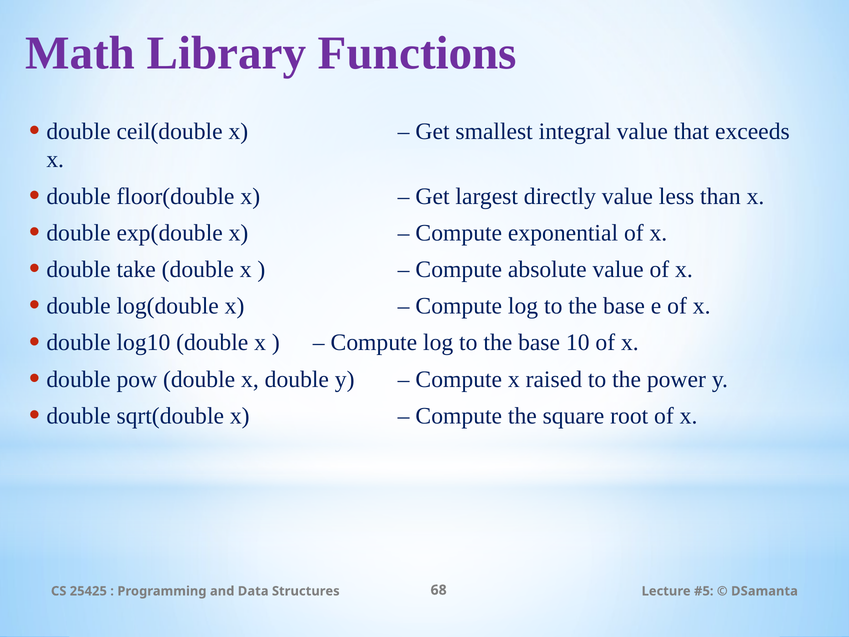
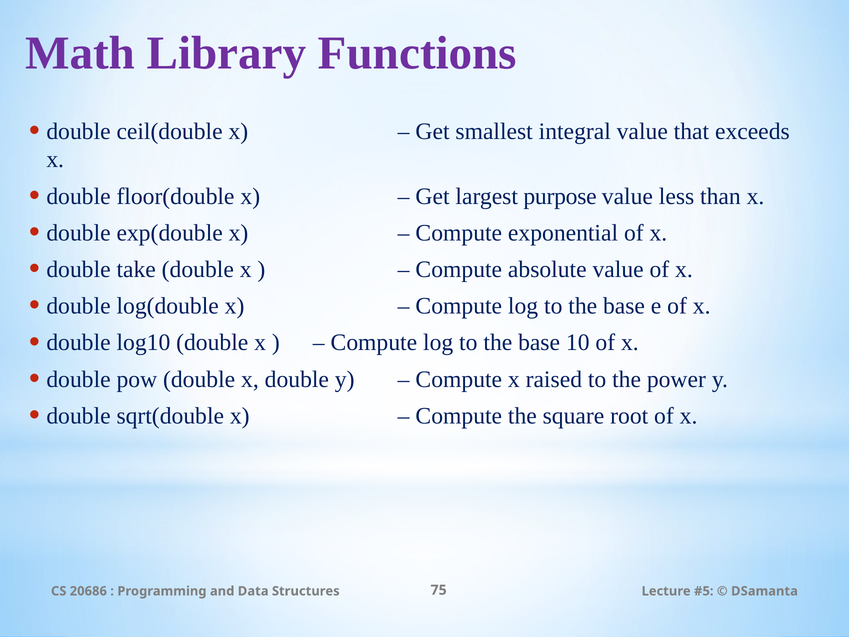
directly: directly -> purpose (560, 196)
25425: 25425 -> 20686 (88, 591)
68: 68 -> 75 (439, 590)
